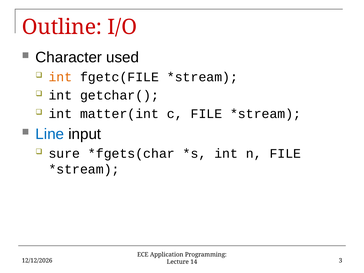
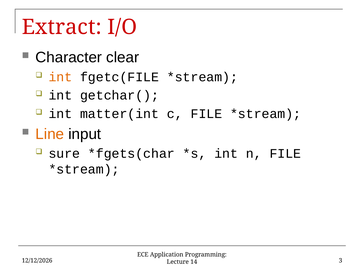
Outline: Outline -> Extract (62, 27)
used: used -> clear (123, 57)
Line colour: blue -> orange (50, 134)
